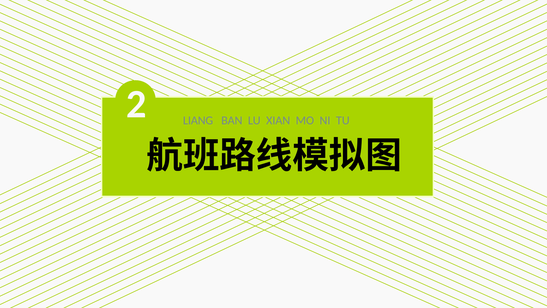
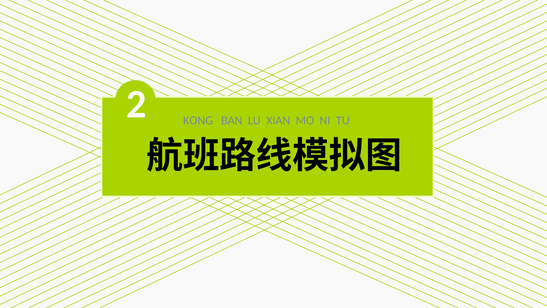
LIANG: LIANG -> KONG (198, 120)
